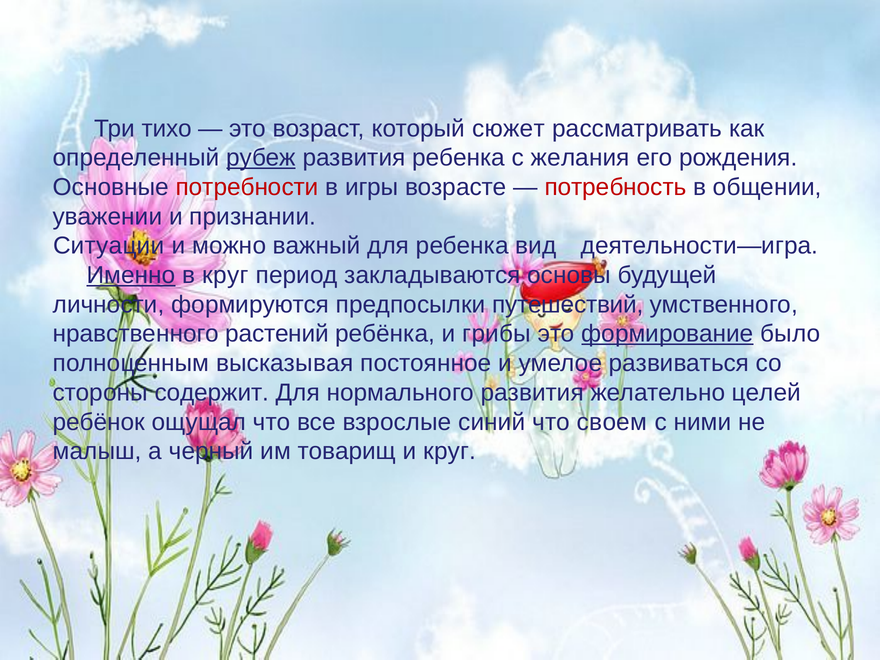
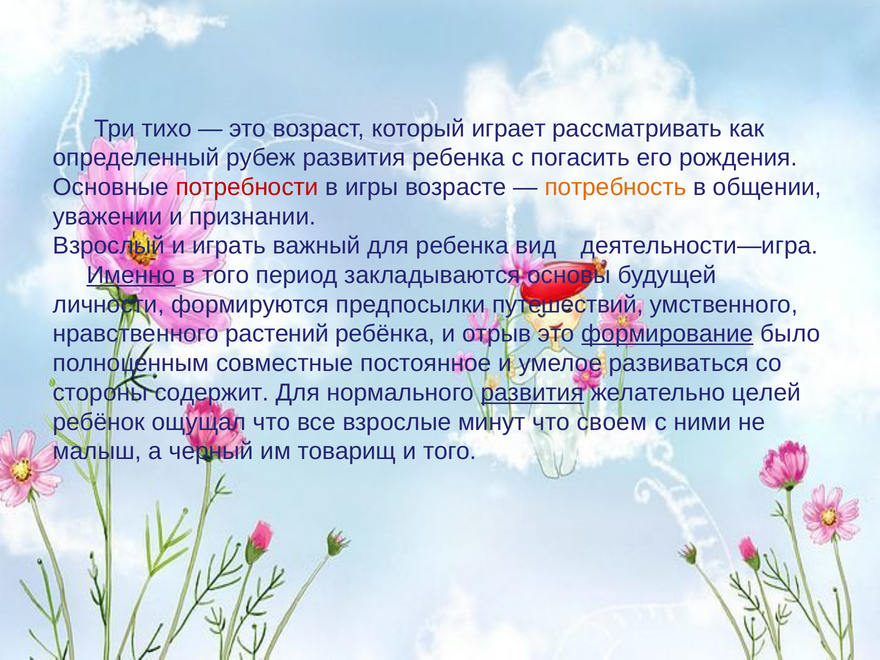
сюжет: сюжет -> играет (509, 129)
рубеж underline: present -> none (261, 158)
желания: желания -> погасить (580, 158)
потребность colour: red -> orange (616, 187)
Ситуации: Ситуации -> Взрослый (109, 246)
можно: можно -> играть (229, 246)
в круг: круг -> того (226, 275)
грибы: грибы -> отрыв (497, 334)
высказывая: высказывая -> совместные (285, 363)
развития underline: none -> present (532, 393)
синий: синий -> минут (492, 422)
и круг: круг -> того (450, 451)
